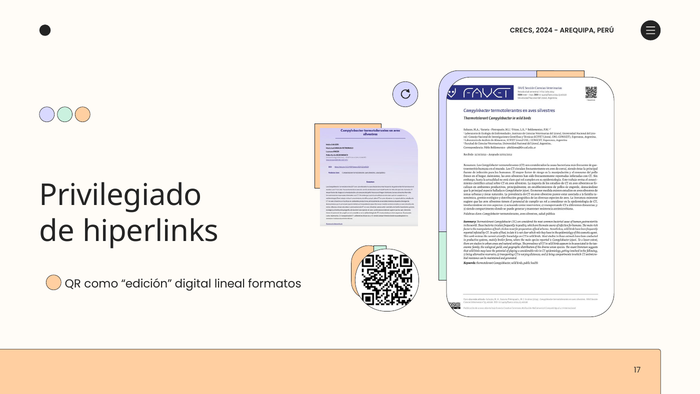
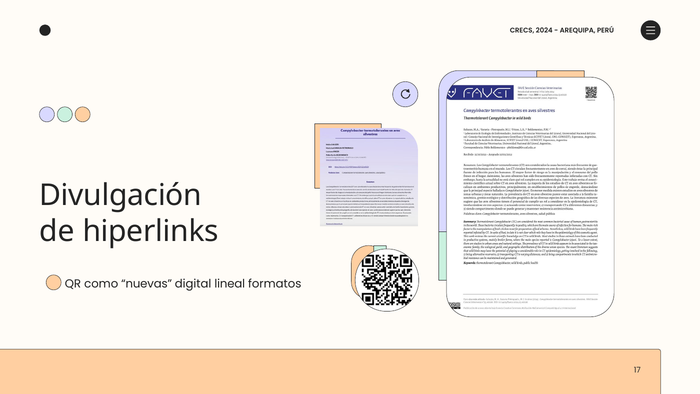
Privilegiado: Privilegiado -> Divulgación (121, 195)
edición: edición -> nuevas (147, 284)
